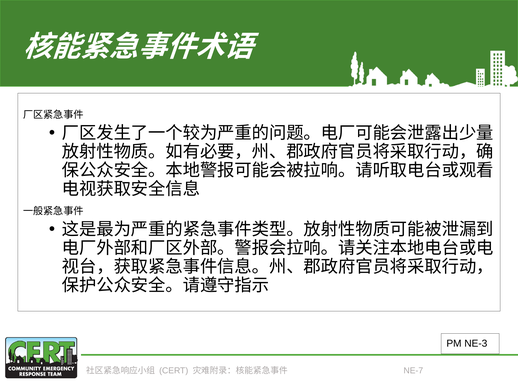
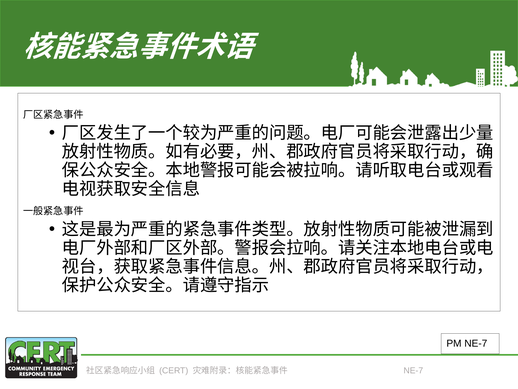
PM NE-3: NE-3 -> NE-7 (476, 343)
